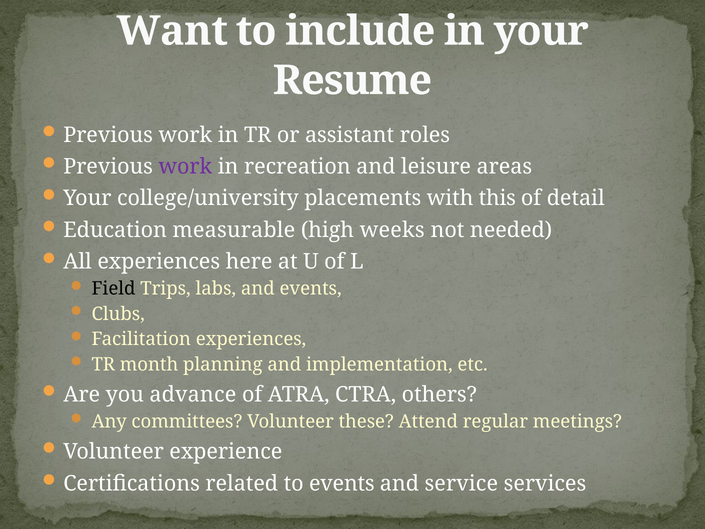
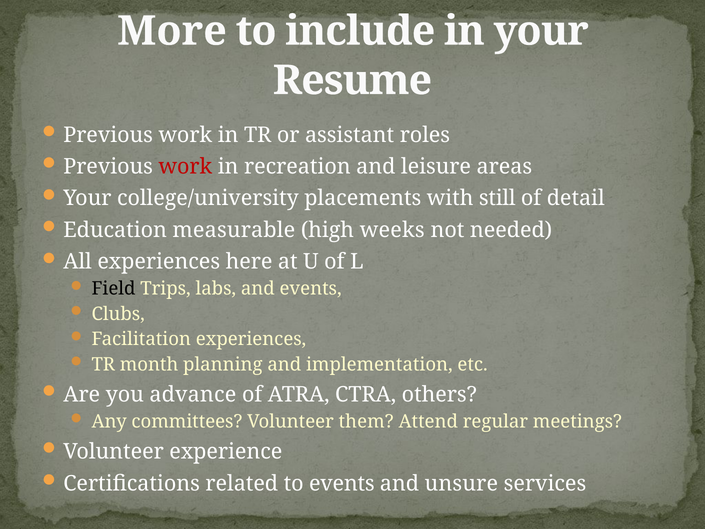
Want: Want -> More (172, 31)
work colour: purple -> red (185, 167)
this: this -> still (497, 198)
these: these -> them (366, 421)
service: service -> unsure (461, 483)
